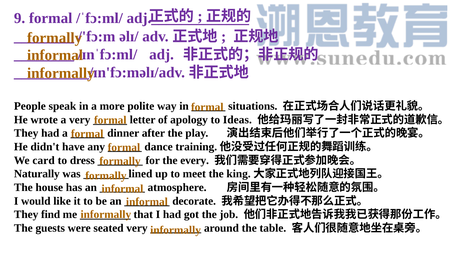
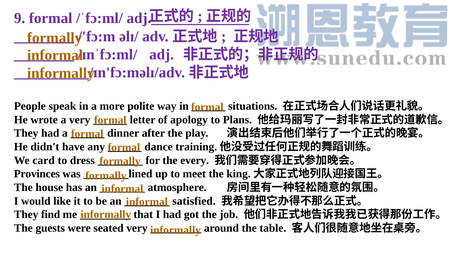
Ideas: Ideas -> Plans (237, 120)
Naturally: Naturally -> Provinces (37, 174)
decorate: decorate -> satisfied (194, 201)
